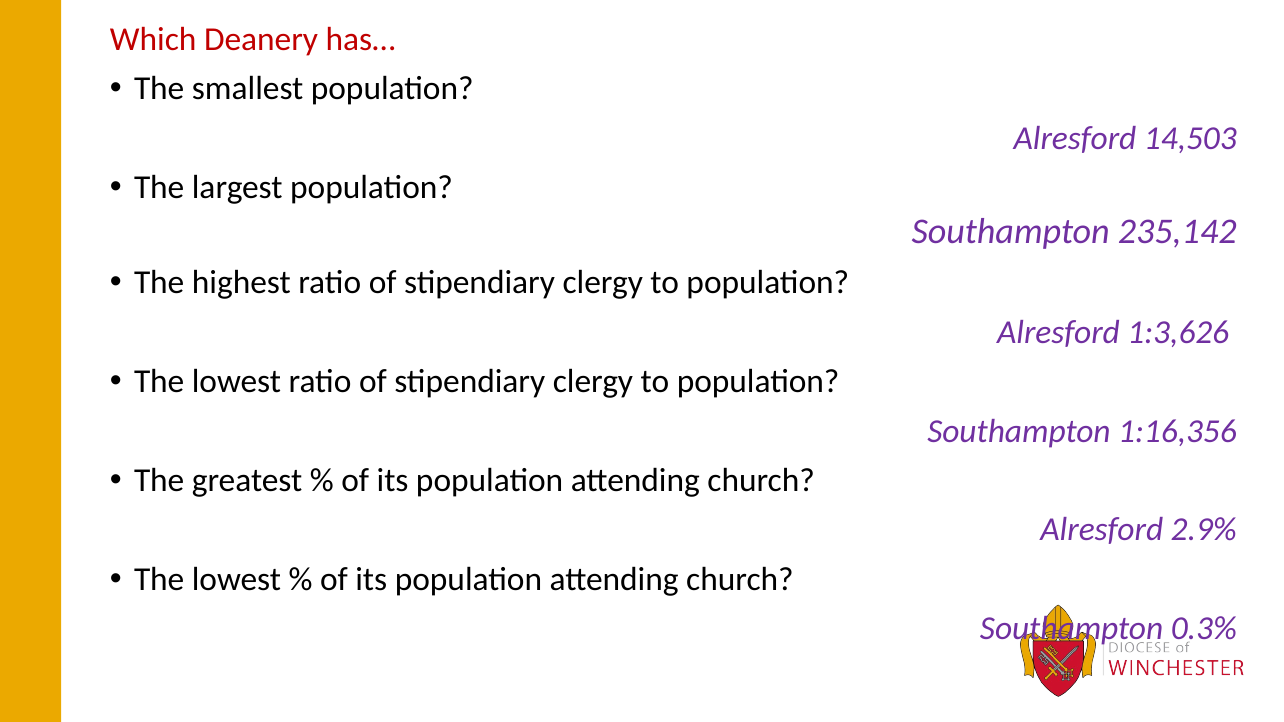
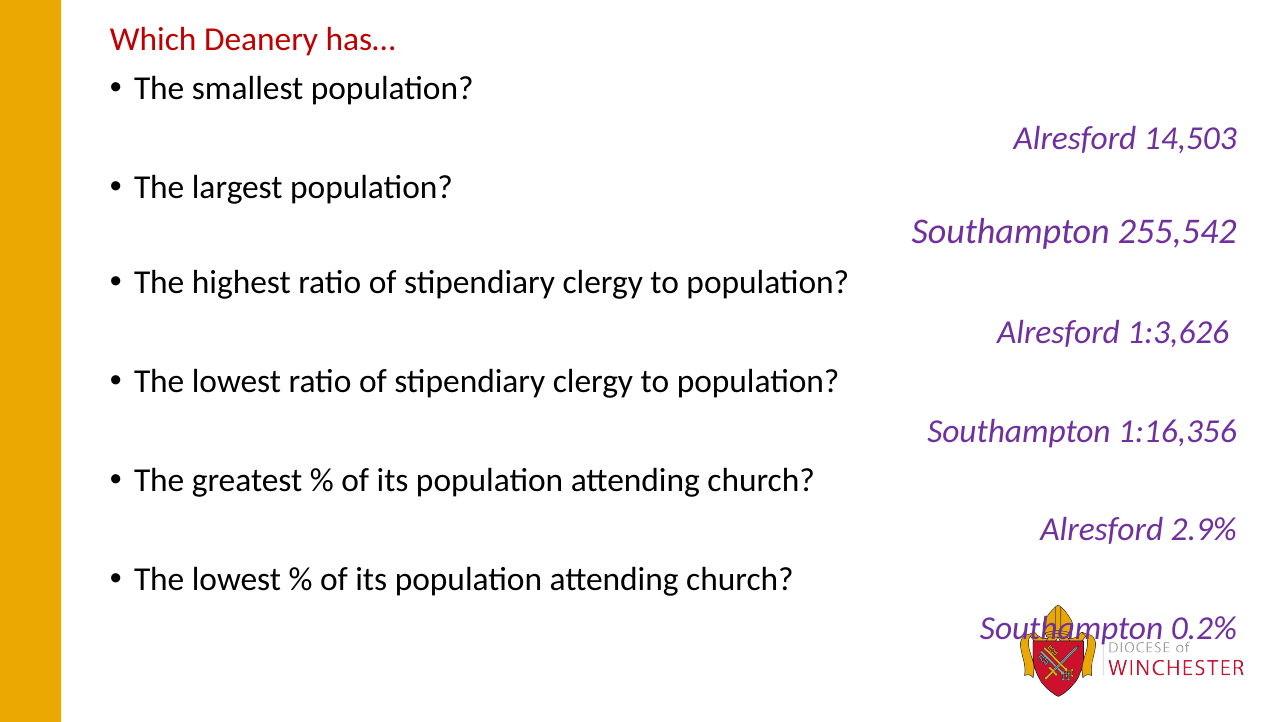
235,142: 235,142 -> 255,542 (1177, 232)
0.3%: 0.3% -> 0.2% (1204, 629)
